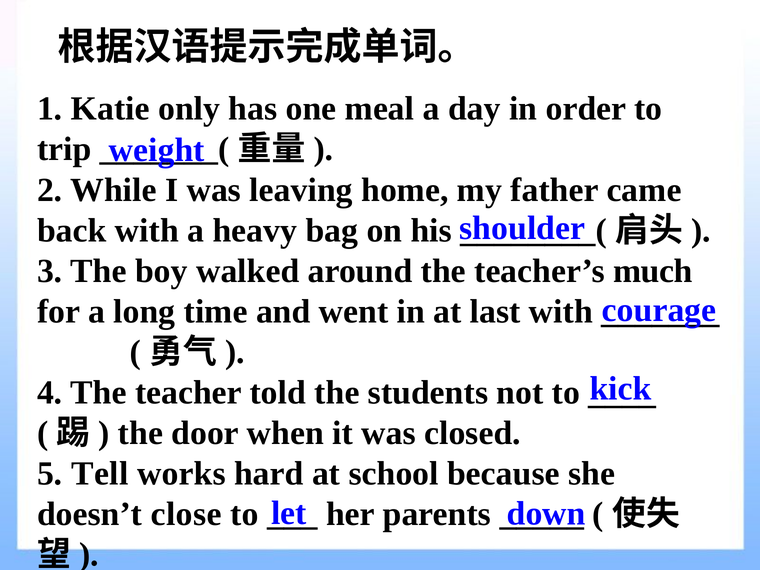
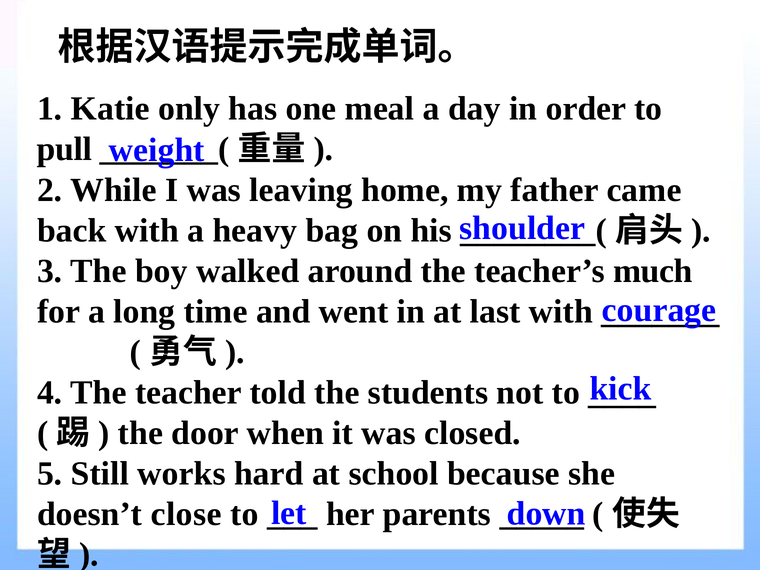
trip: trip -> pull (64, 149)
Tell: Tell -> Still (100, 474)
